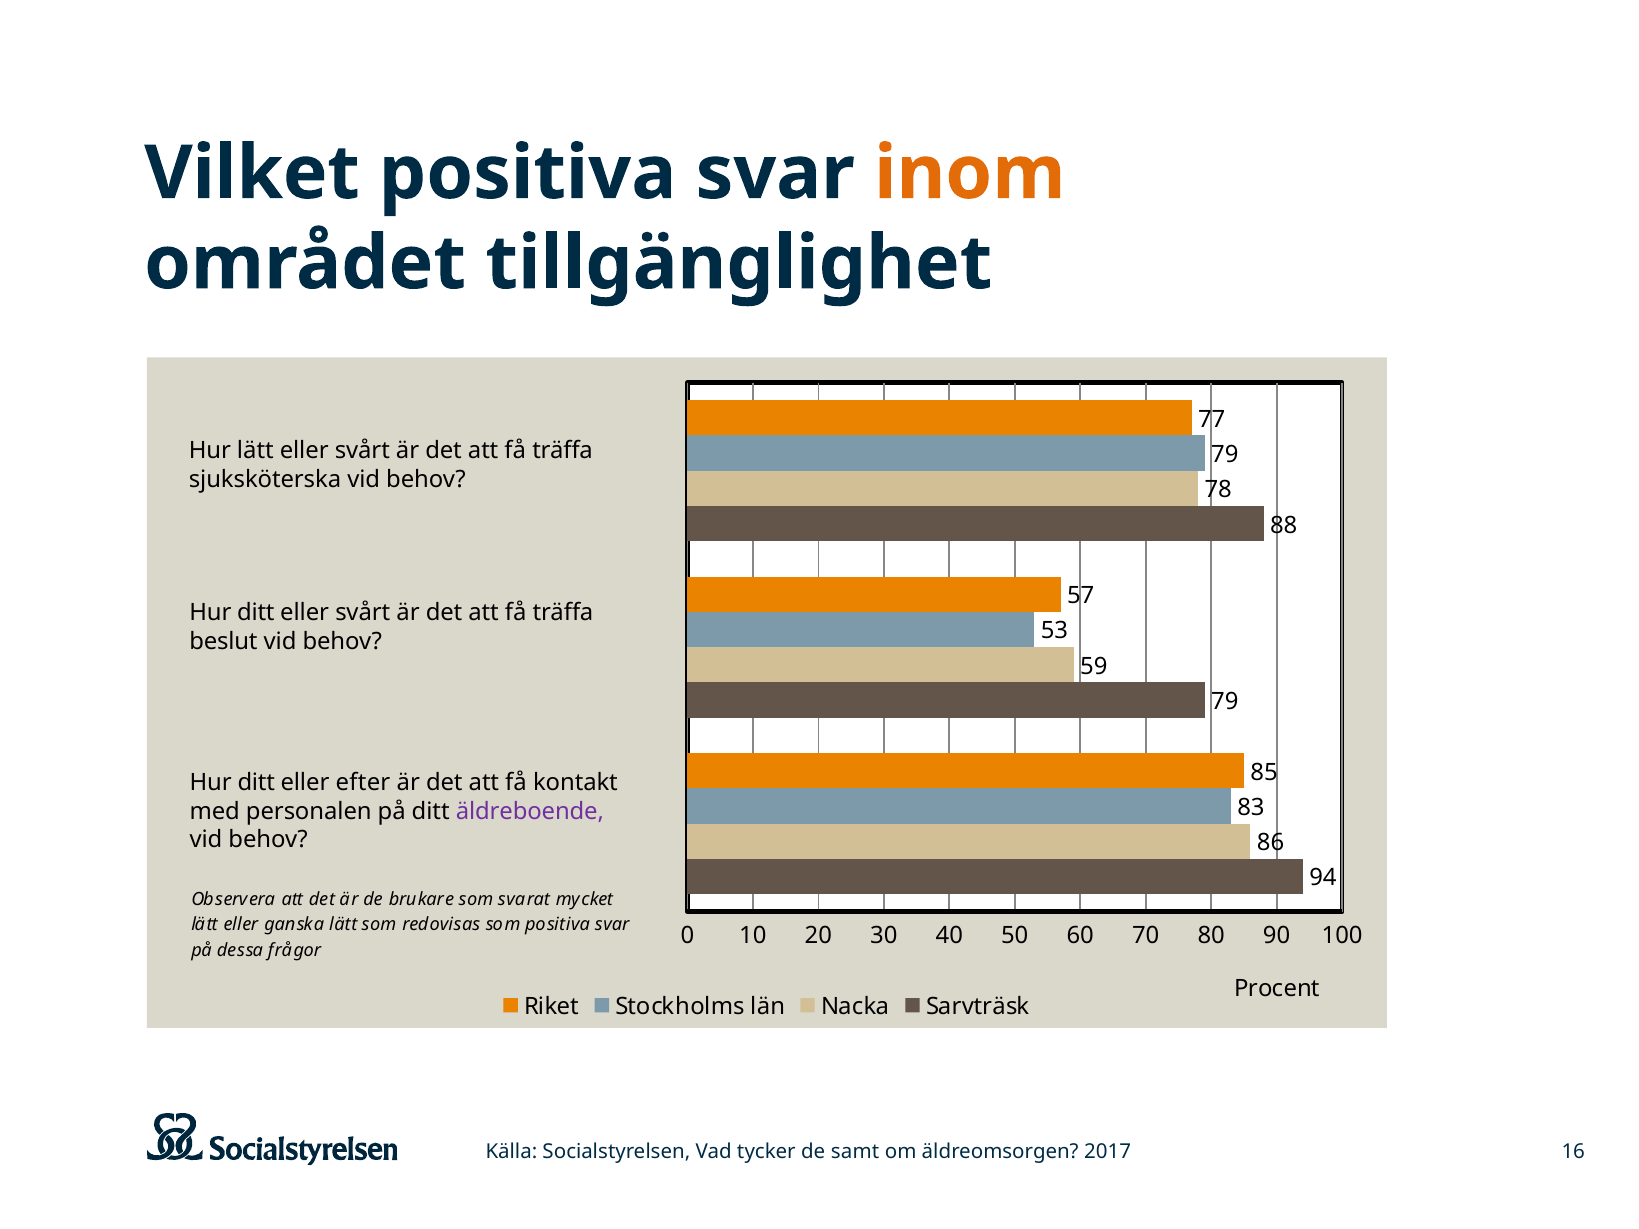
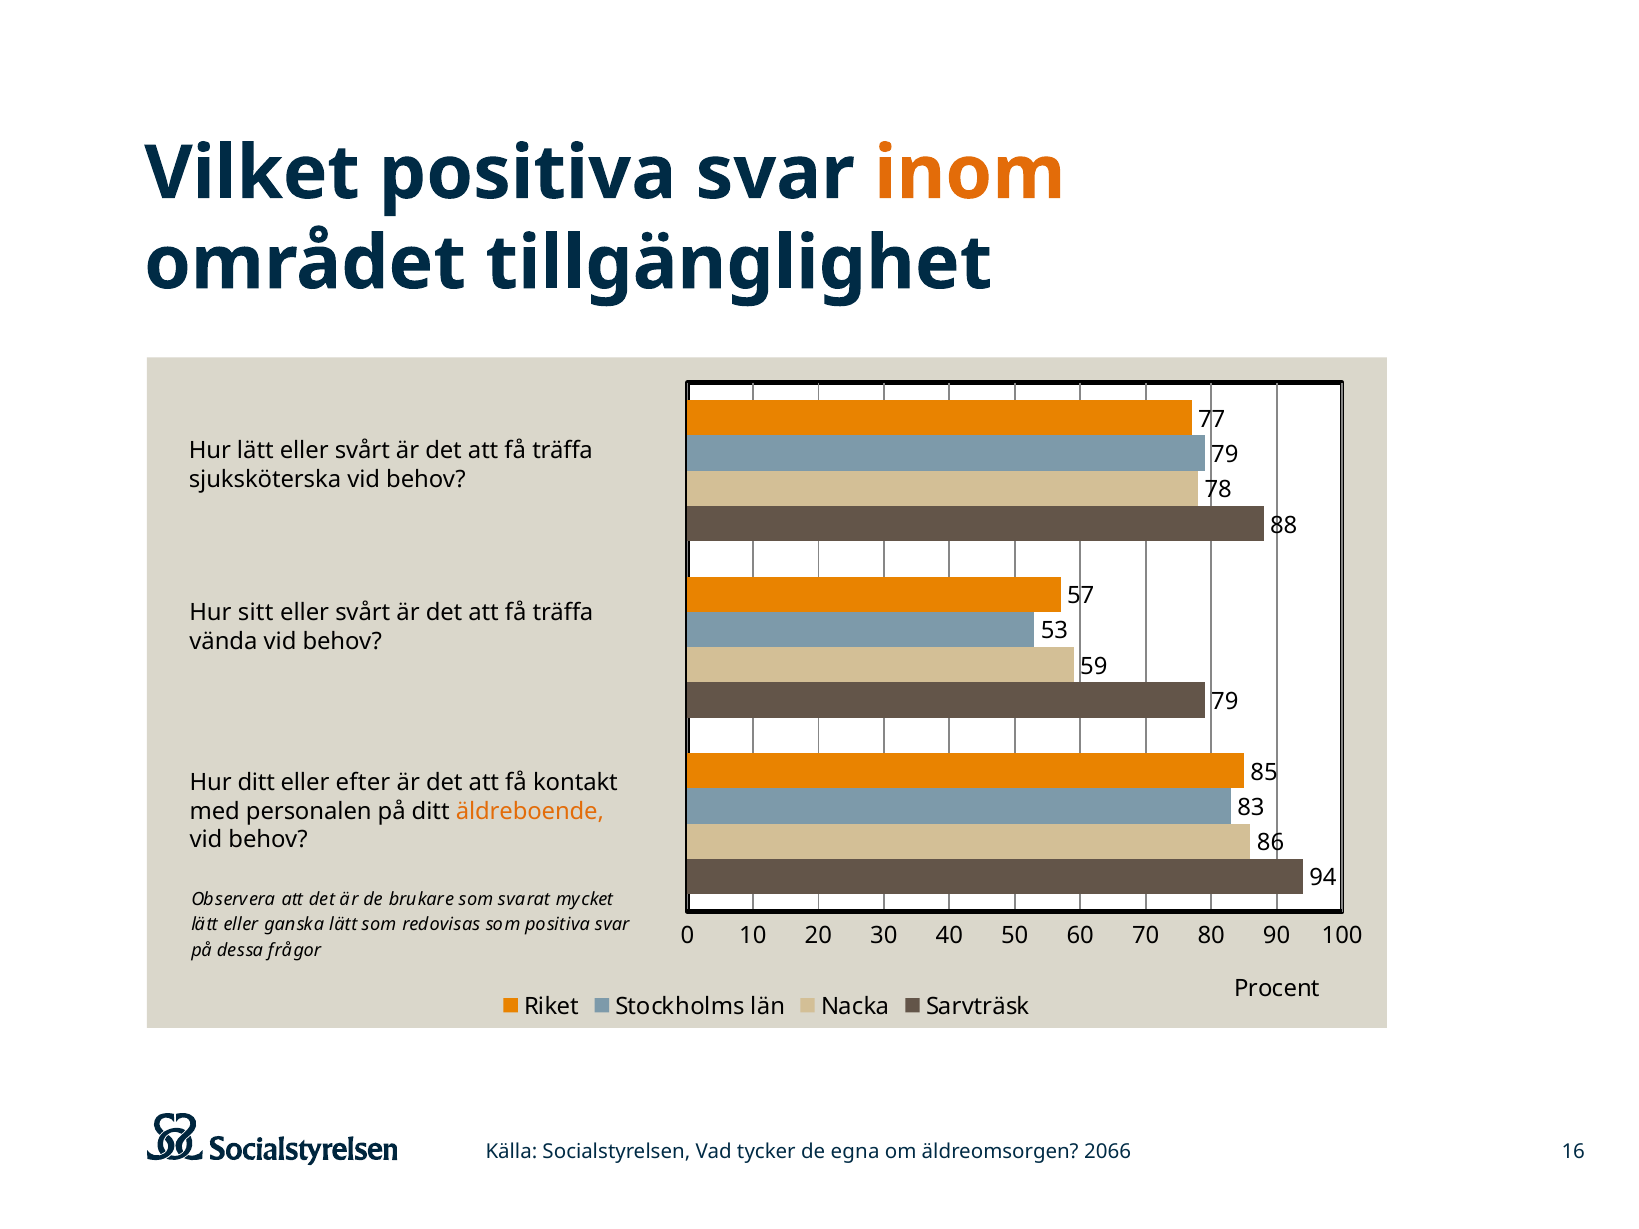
ditt: ditt -> sitt (256, 613)
beslut: beslut -> vända (223, 641)
äldreboende colour: purple -> orange (530, 811)
samt: samt -> egna (855, 1152)
2017: 2017 -> 2066 (1108, 1152)
